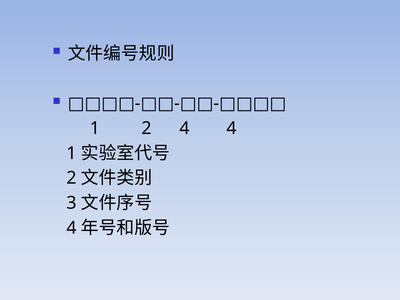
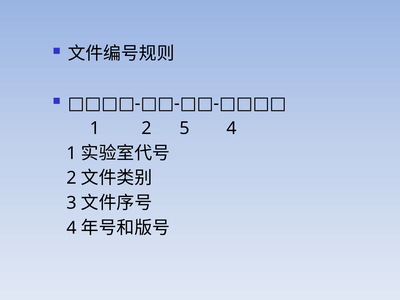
2 4: 4 -> 5 (184, 128)
